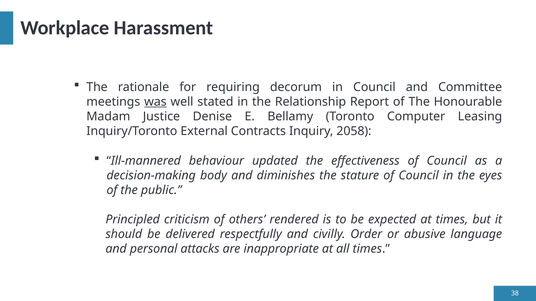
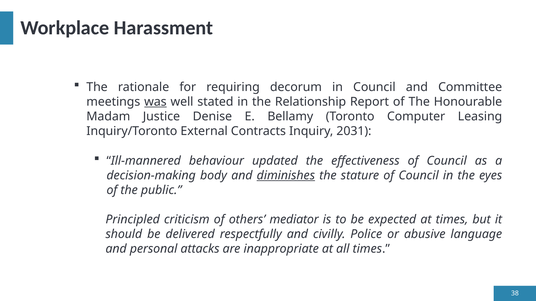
2058: 2058 -> 2031 (354, 131)
diminishes underline: none -> present (286, 176)
rendered: rendered -> mediator (294, 220)
Order: Order -> Police (366, 235)
